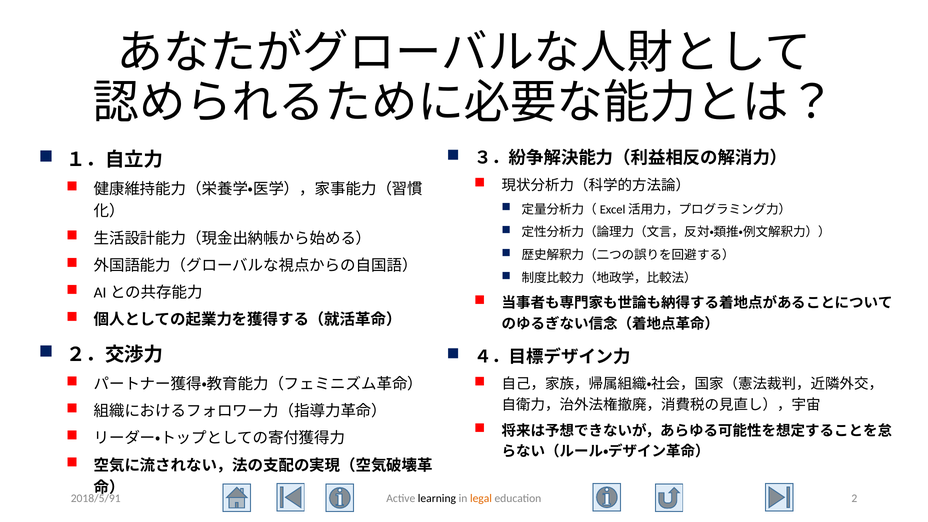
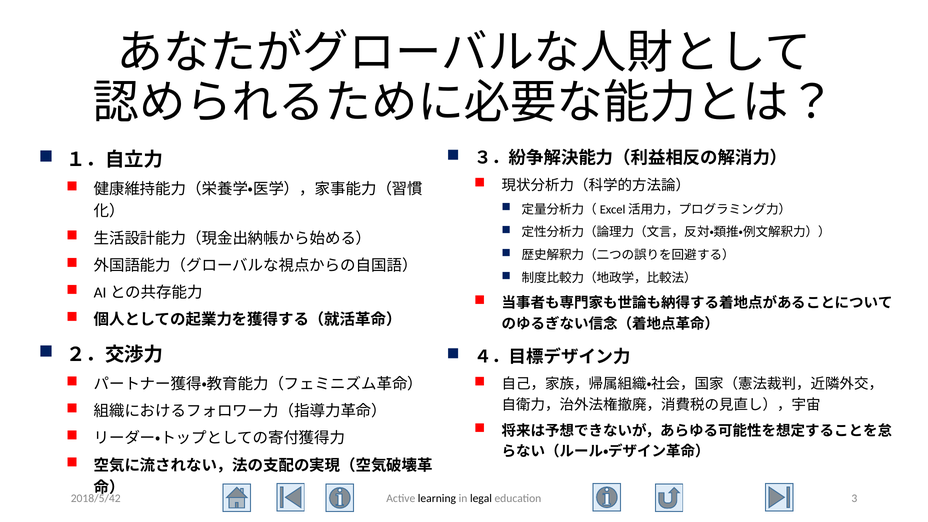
2018/5/91: 2018/5/91 -> 2018/5/42 (96, 498)
legal colour: orange -> black (481, 498)
2: 2 -> 3 (854, 498)
